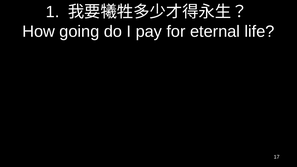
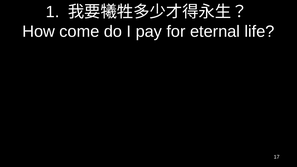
going: going -> come (79, 32)
